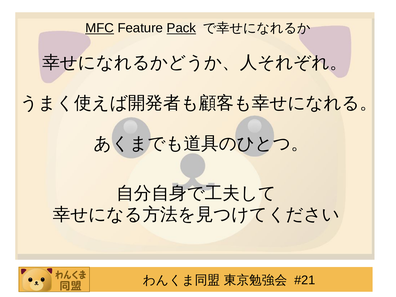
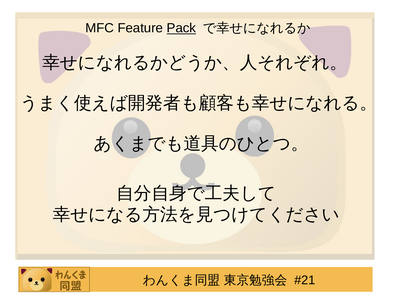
MFC underline: present -> none (100, 28)
